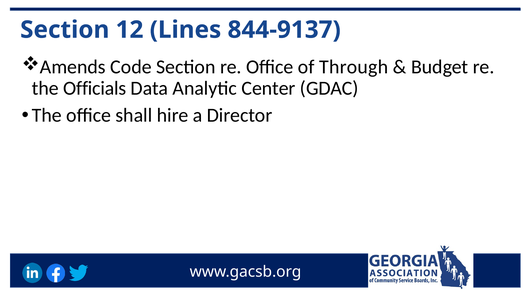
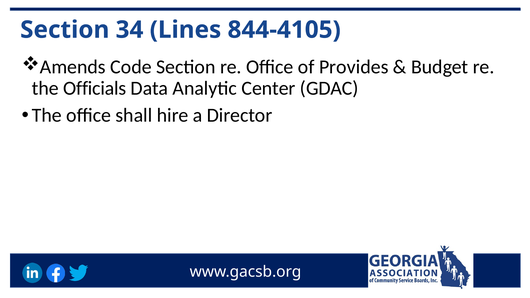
12: 12 -> 34 (130, 30)
844-9137: 844-9137 -> 844-4105 (284, 30)
Through: Through -> Provides (354, 67)
